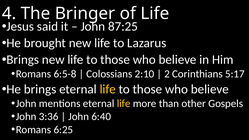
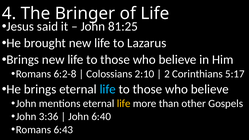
87:25: 87:25 -> 81:25 (123, 26)
6:5-8: 6:5-8 -> 6:2-8 (65, 74)
life colour: yellow -> light blue (108, 89)
6:25: 6:25 -> 6:43 (63, 130)
